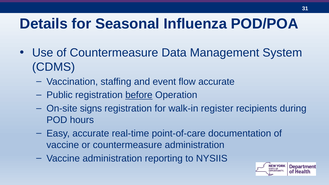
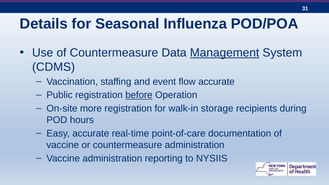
Management underline: none -> present (225, 53)
signs: signs -> more (91, 109)
register: register -> storage (217, 109)
